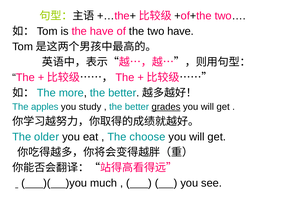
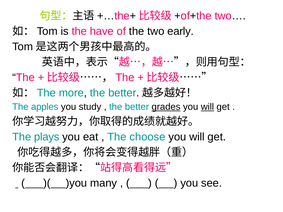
two have: have -> early (181, 31)
will underline: none -> present (207, 107)
older: older -> plays (47, 137)
much: much -> many (104, 183)
